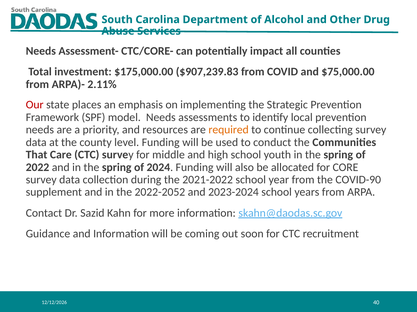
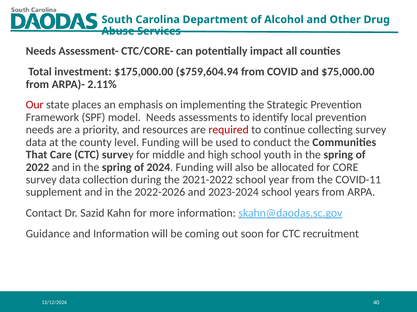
$907,239.83: $907,239.83 -> $759,604.94 (207, 72)
required colour: orange -> red (229, 130)
COVID-90: COVID-90 -> COVID-11 (358, 180)
2022-2052: 2022-2052 -> 2022-2026 (160, 193)
